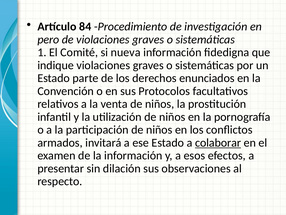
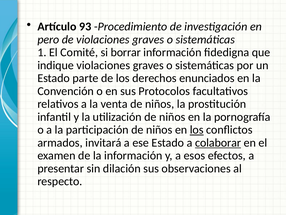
84: 84 -> 93 (85, 27)
nueva: nueva -> borrar (126, 52)
los underline: none -> present (197, 130)
